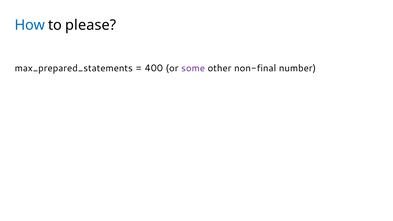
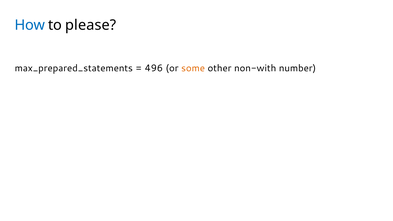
400: 400 -> 496 (154, 68)
some colour: purple -> orange (193, 68)
non-final: non-final -> non-with (255, 68)
